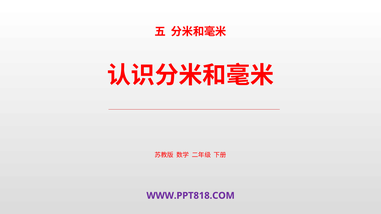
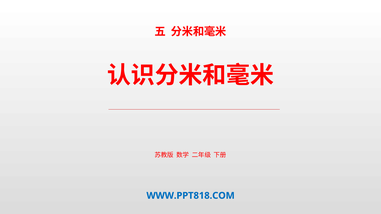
WWW.PPT818.COM colour: purple -> blue (191, 196)
